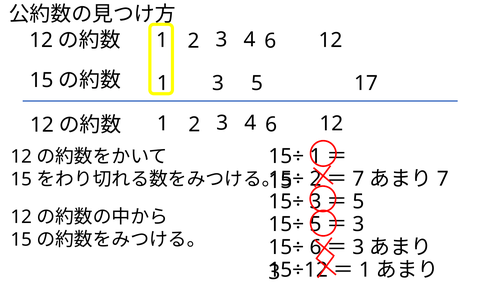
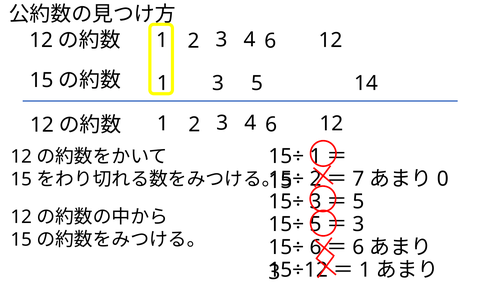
17: 17 -> 14 (366, 83)
7: 7 -> 0 (443, 179)
3: 3 -> 6 (358, 247)
